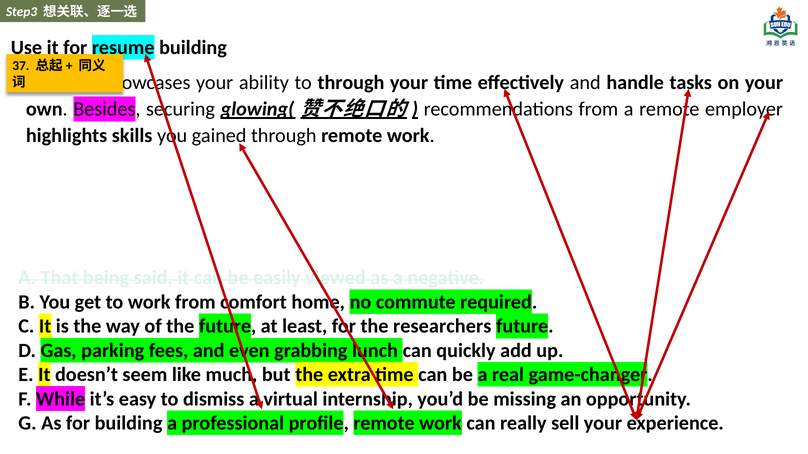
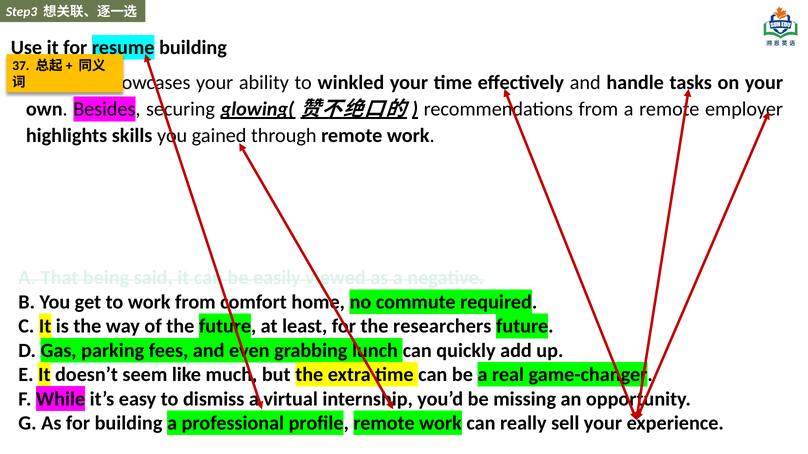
to through: through -> winkled (351, 83)
